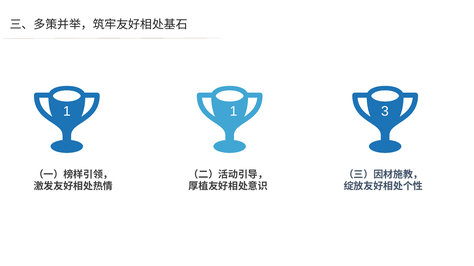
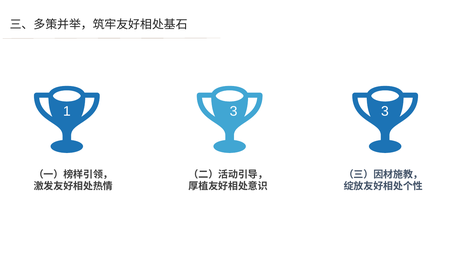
1 1: 1 -> 3 (234, 112)
